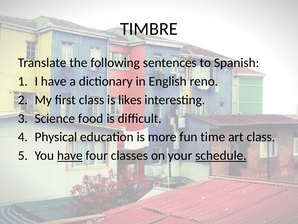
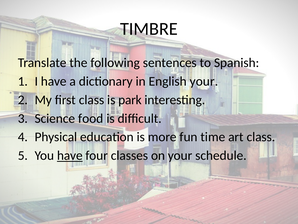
English reno: reno -> your (204, 81)
likes: likes -> park (130, 100)
schedule underline: present -> none (221, 155)
